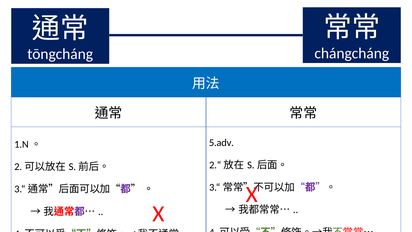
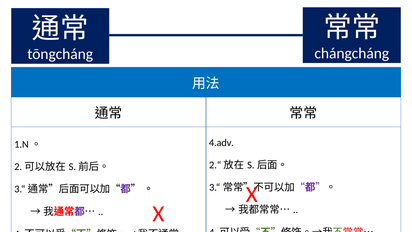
5.adv: 5.adv -> 4.adv (221, 143)
